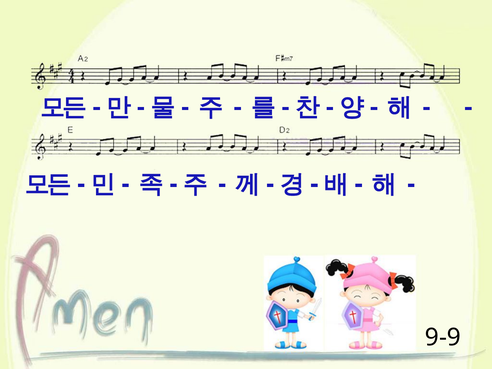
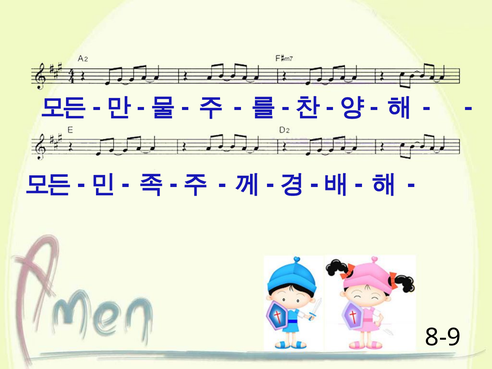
9-9: 9-9 -> 8-9 (443, 337)
